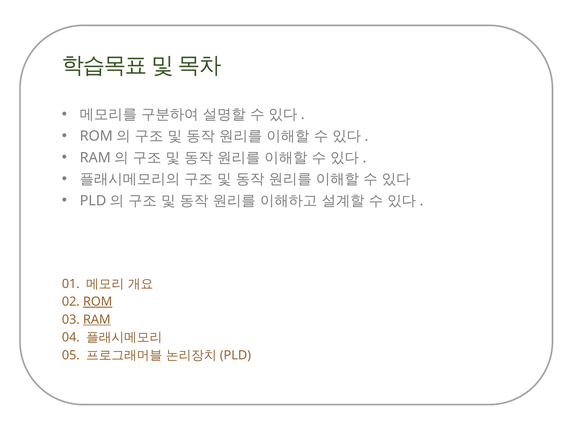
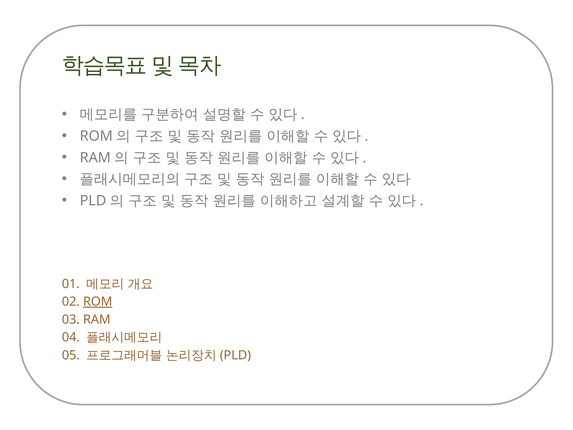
RAM underline: present -> none (97, 319)
